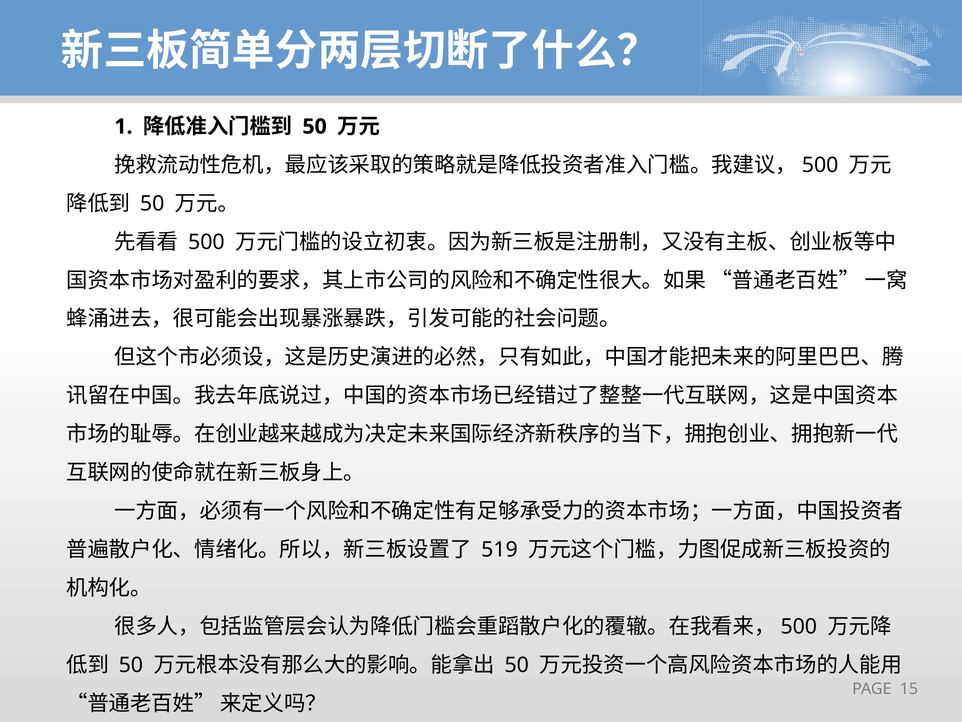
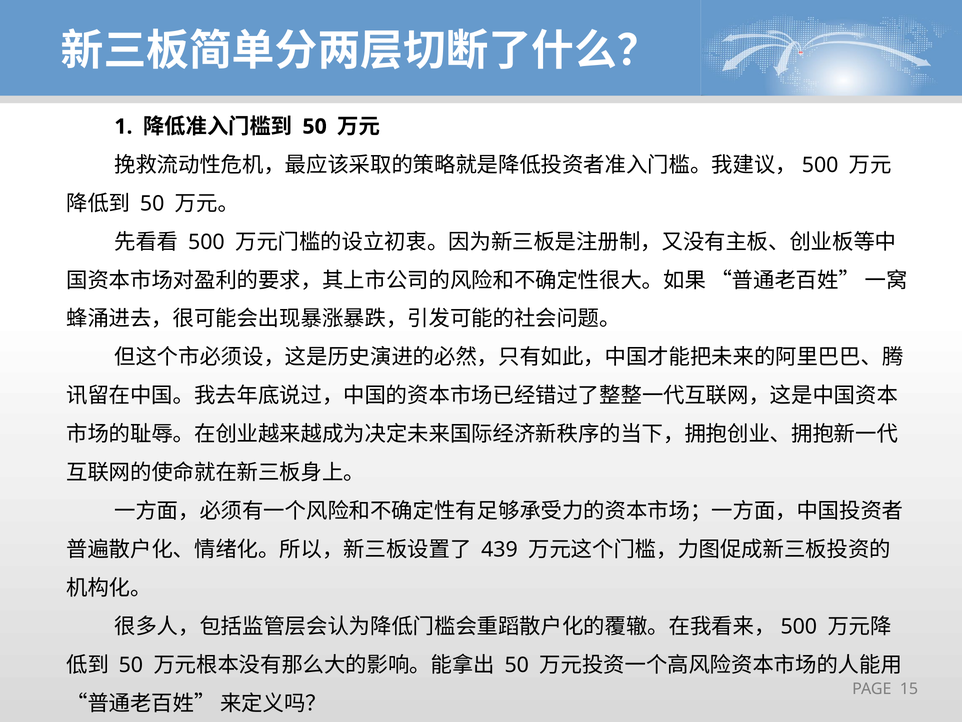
519: 519 -> 439 (499, 549)
